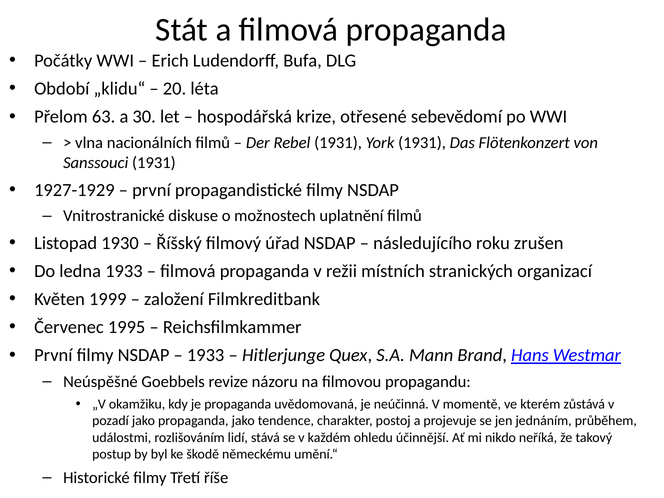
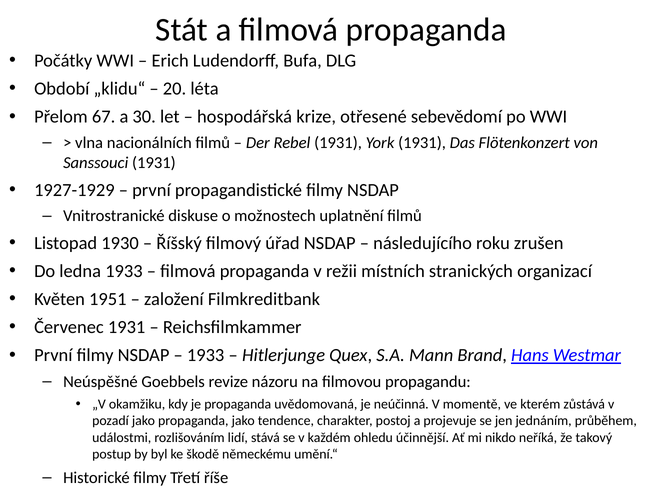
63: 63 -> 67 (104, 117)
1999: 1999 -> 1951 (108, 299)
Červenec 1995: 1995 -> 1931 (127, 327)
